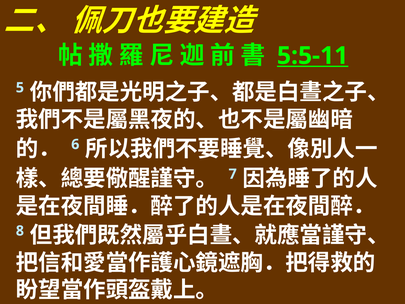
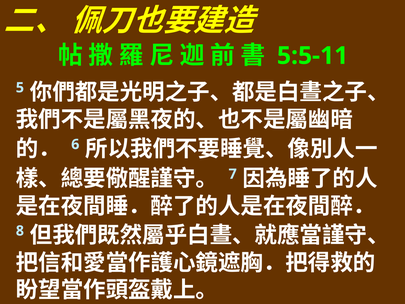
5:5-11 underline: present -> none (313, 56)
